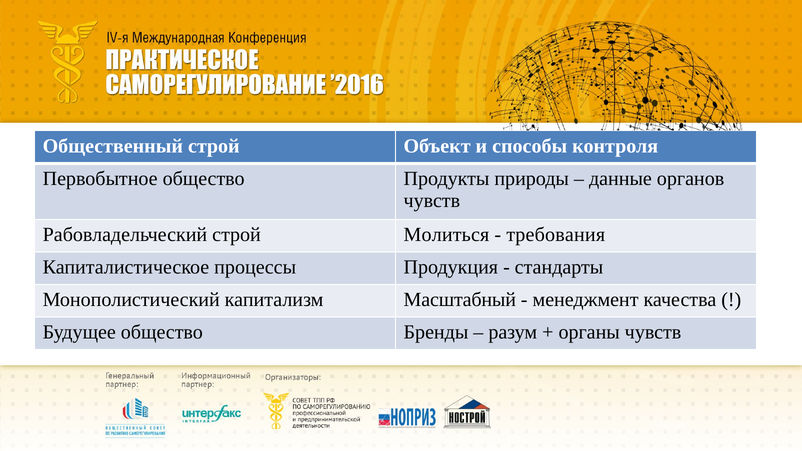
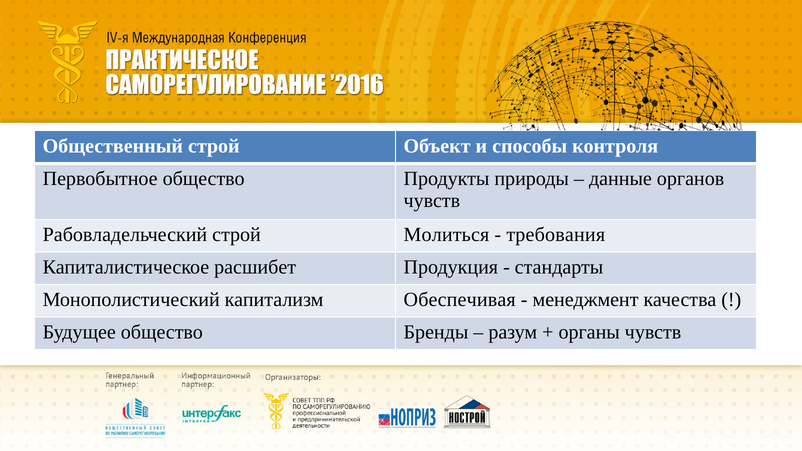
процессы: процессы -> расшибет (255, 267)
Масштабный: Масштабный -> Обеспечивая (460, 300)
